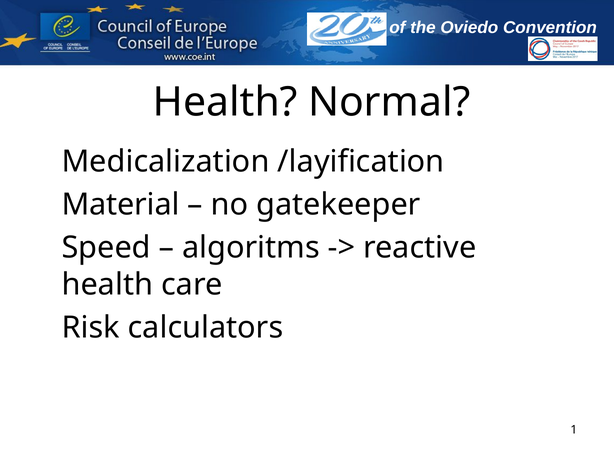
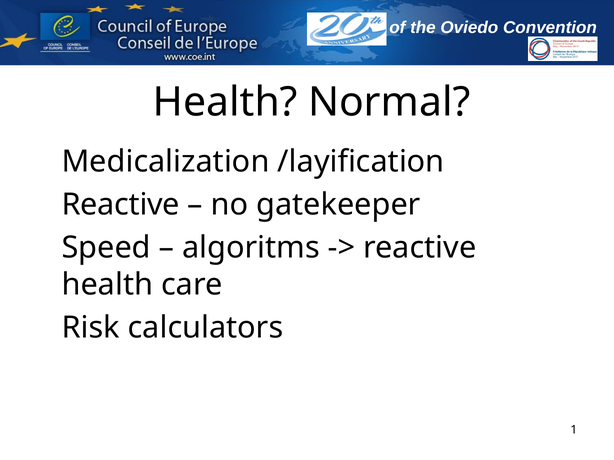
Material: Material -> Reactive (121, 205)
